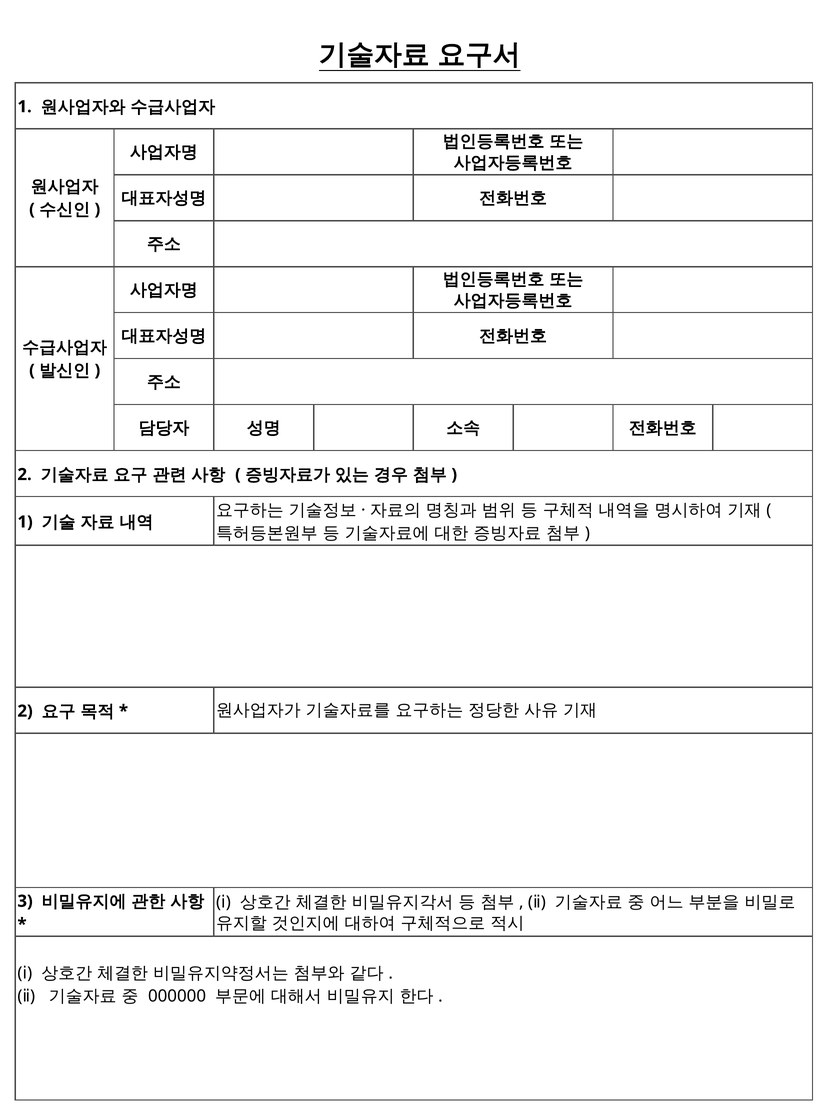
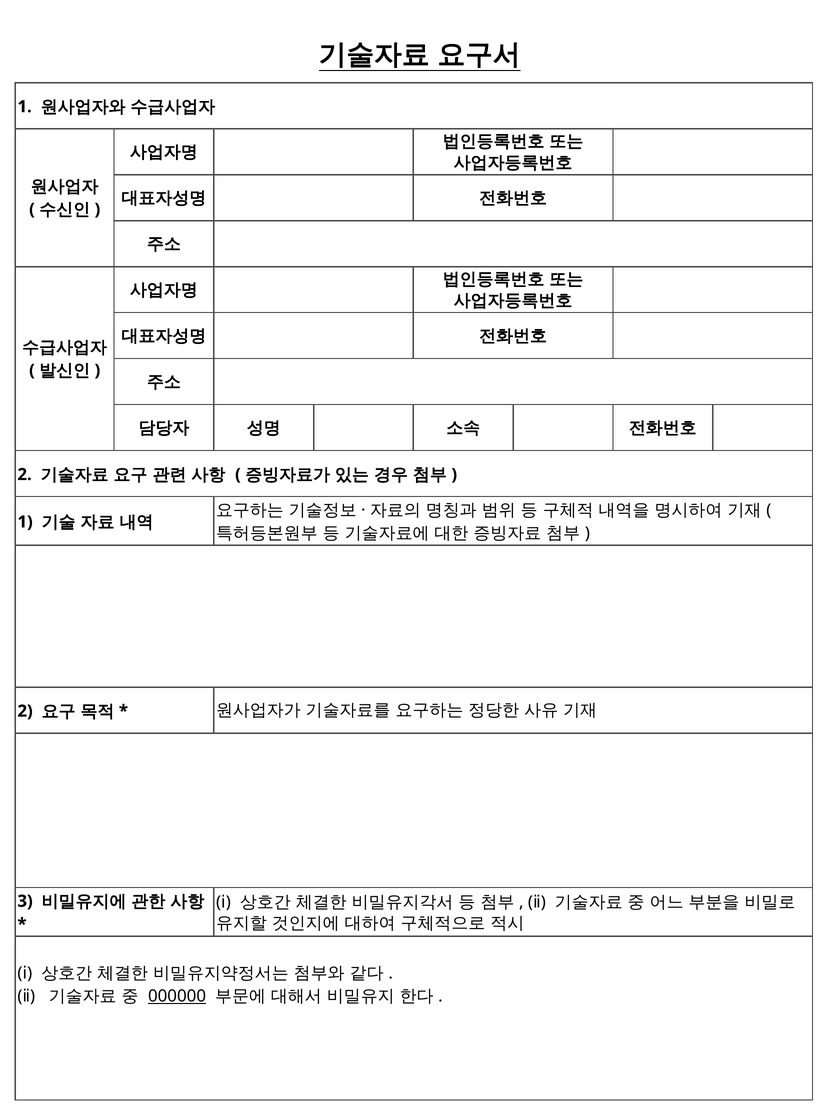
000000 underline: none -> present (177, 997)
